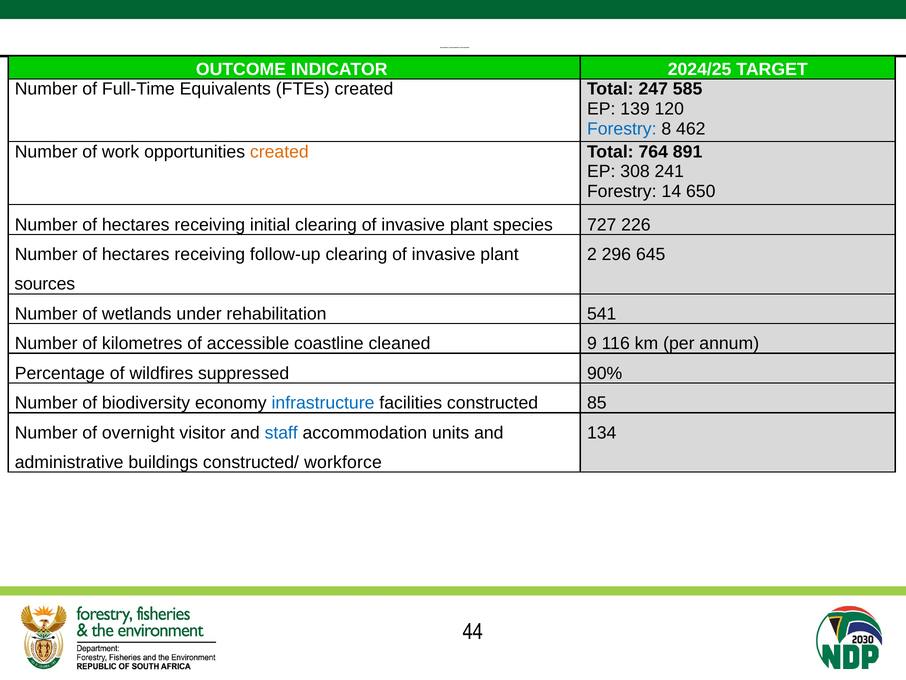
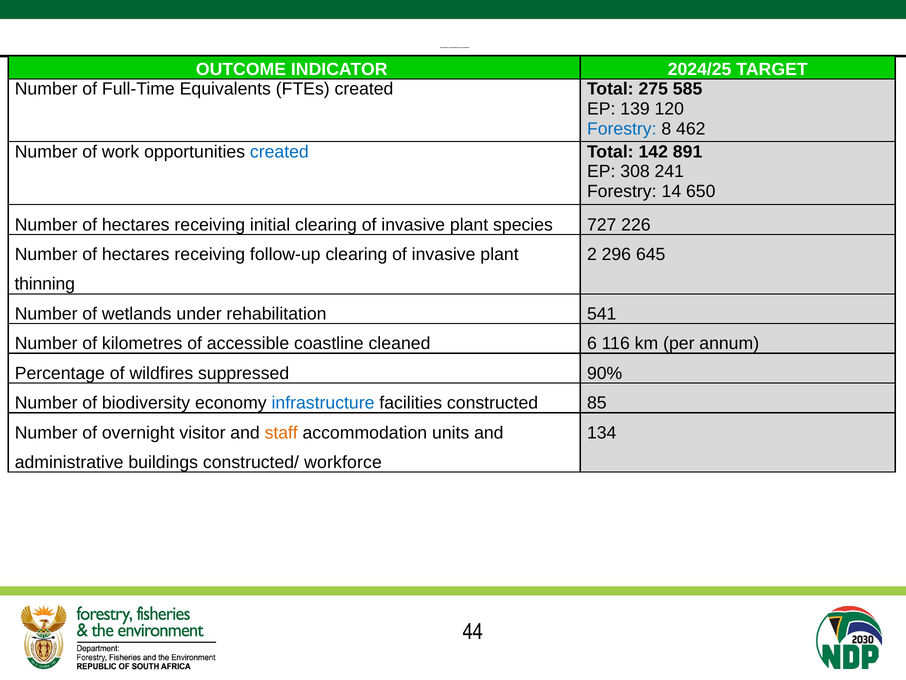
247: 247 -> 275 (653, 89)
created colour: orange -> blue (279, 152)
764: 764 -> 142 (653, 152)
sources: sources -> thinning (45, 284)
cleaned 9: 9 -> 6 (592, 343)
staff colour: blue -> orange (281, 433)
